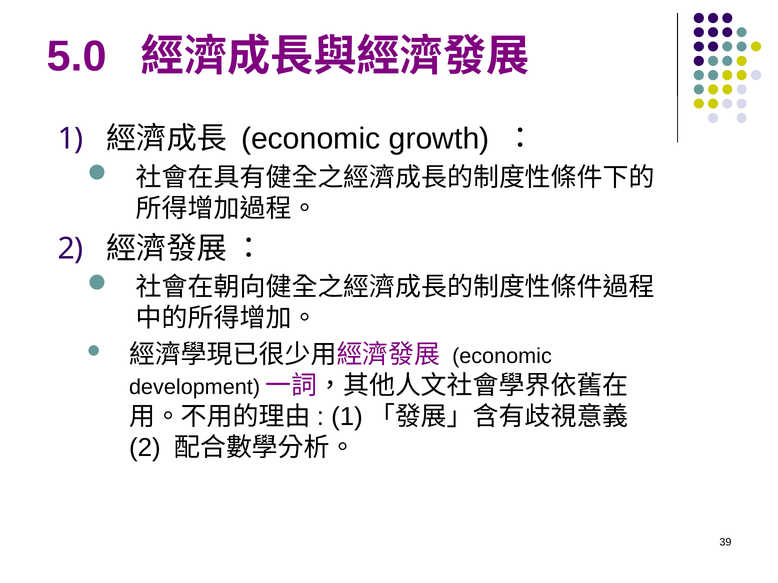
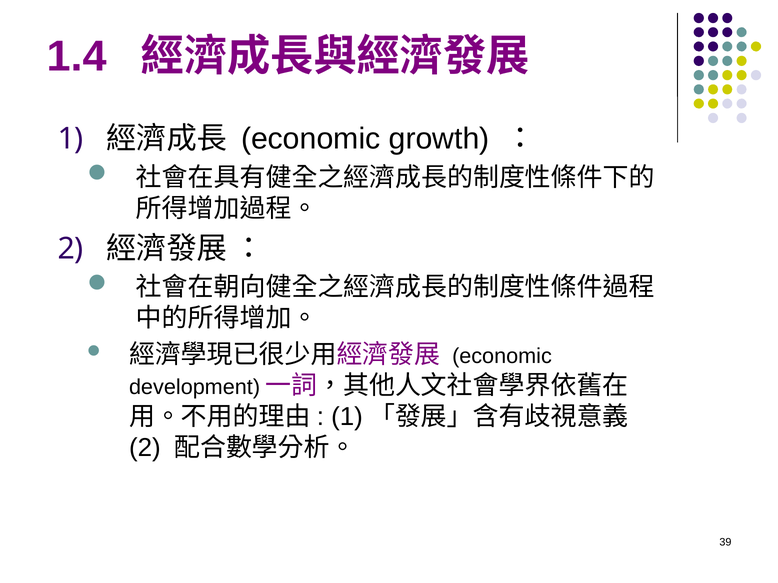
5.0: 5.0 -> 1.4 (77, 57)
